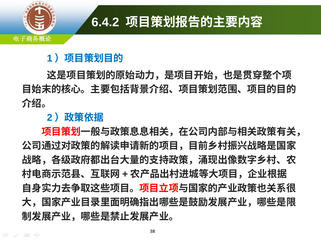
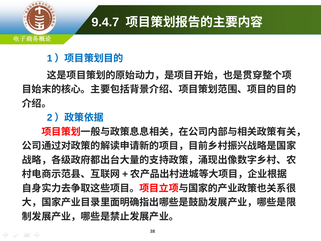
6.4.2: 6.4.2 -> 9.4.7 (105, 22)
